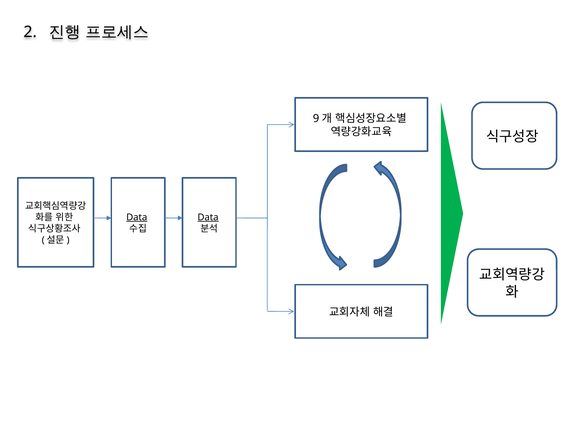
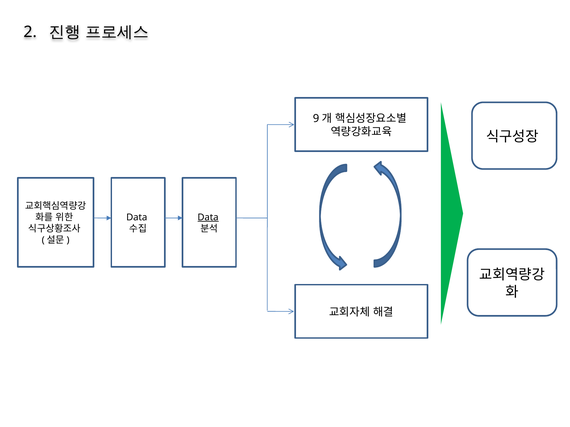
Data underline: present -> none (137, 218)
